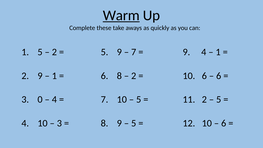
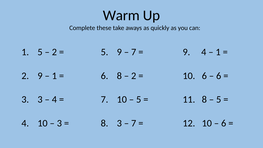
Warm underline: present -> none (121, 15)
3 0: 0 -> 3 (40, 99)
11 2: 2 -> 8 (204, 99)
8 9: 9 -> 3 (119, 123)
5: 5 -> 7 (134, 123)
